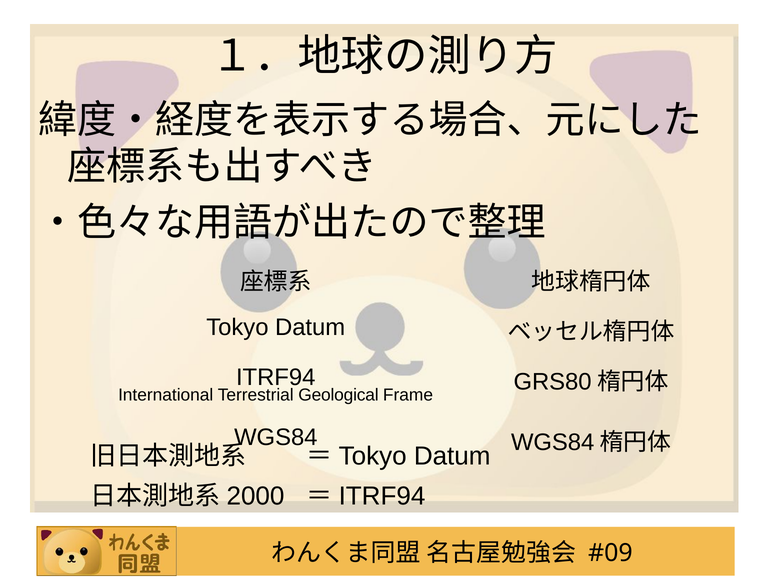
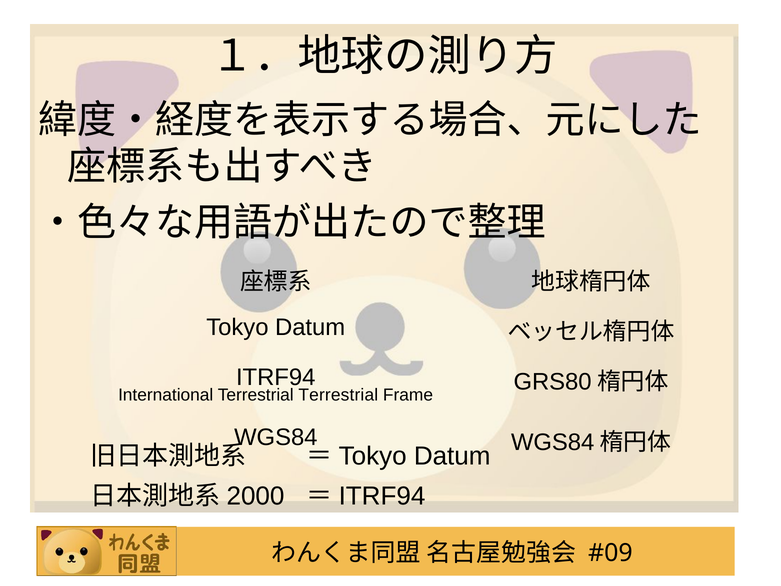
Terrestrial Geological: Geological -> Terrestrial (338, 395)
